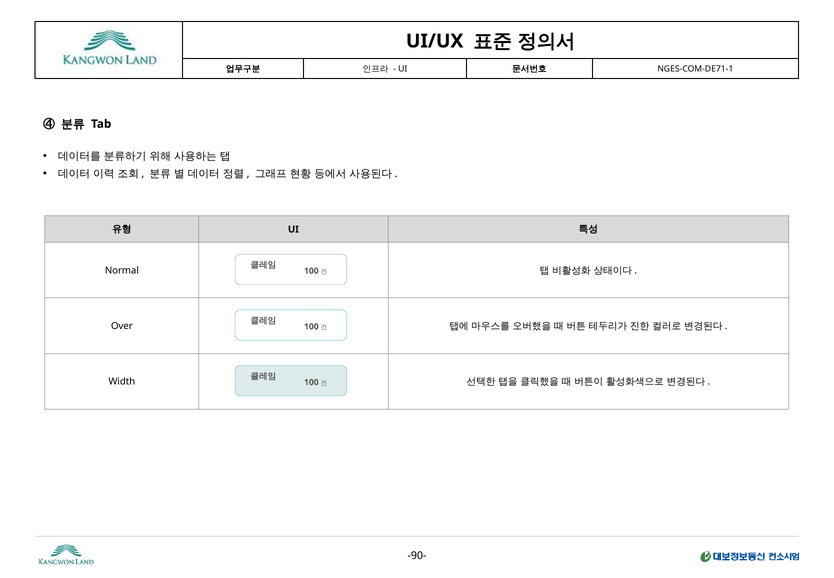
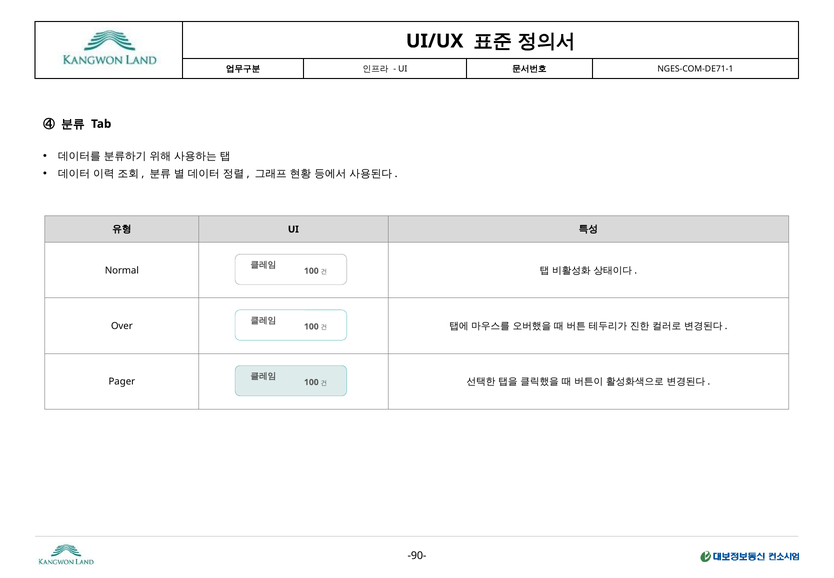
Width: Width -> Pager (122, 381)
